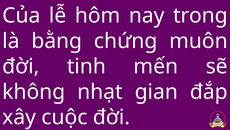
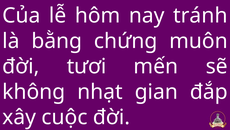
trong: trong -> tránh (200, 16)
tinh: tinh -> tươi (87, 66)
